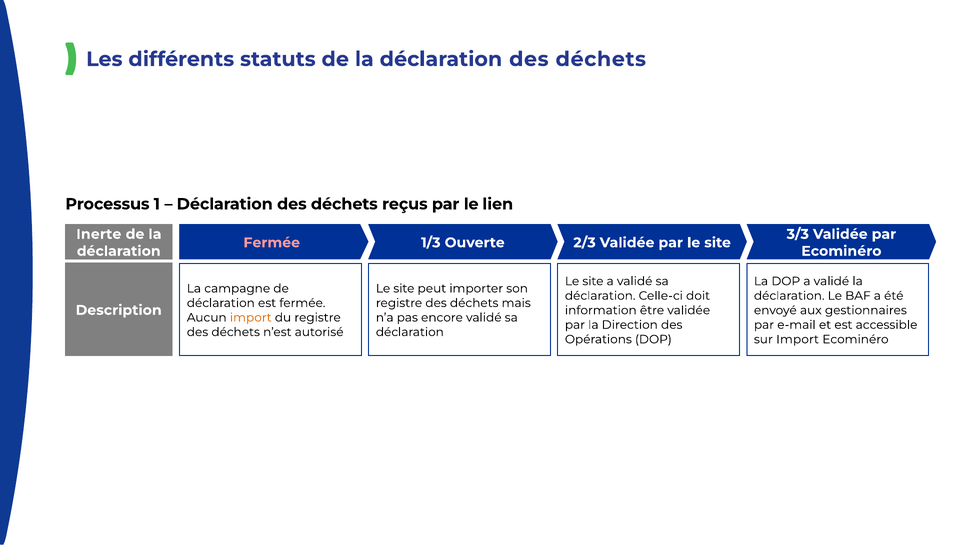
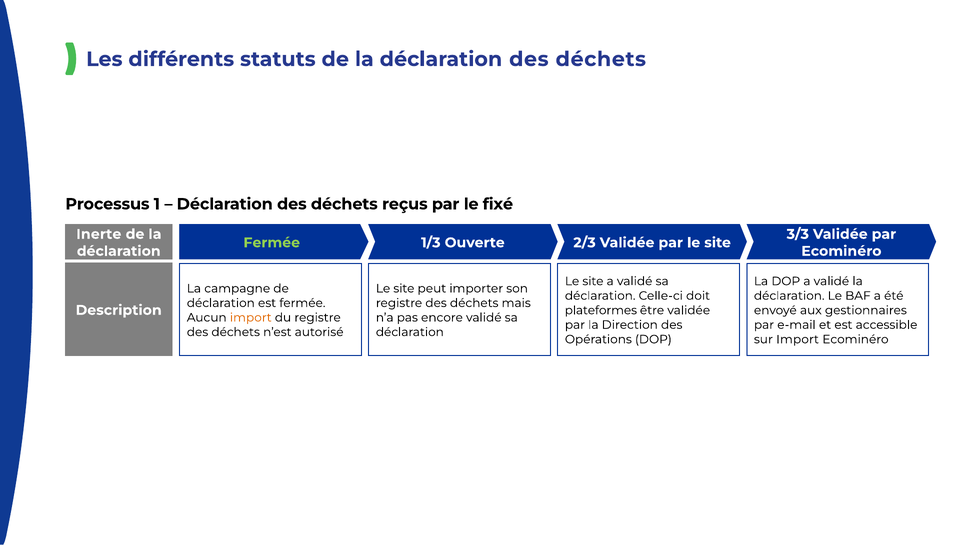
lien: lien -> fixé (498, 204)
Fermée colour: pink -> light green (272, 243)
information: information -> plateformes (601, 311)
